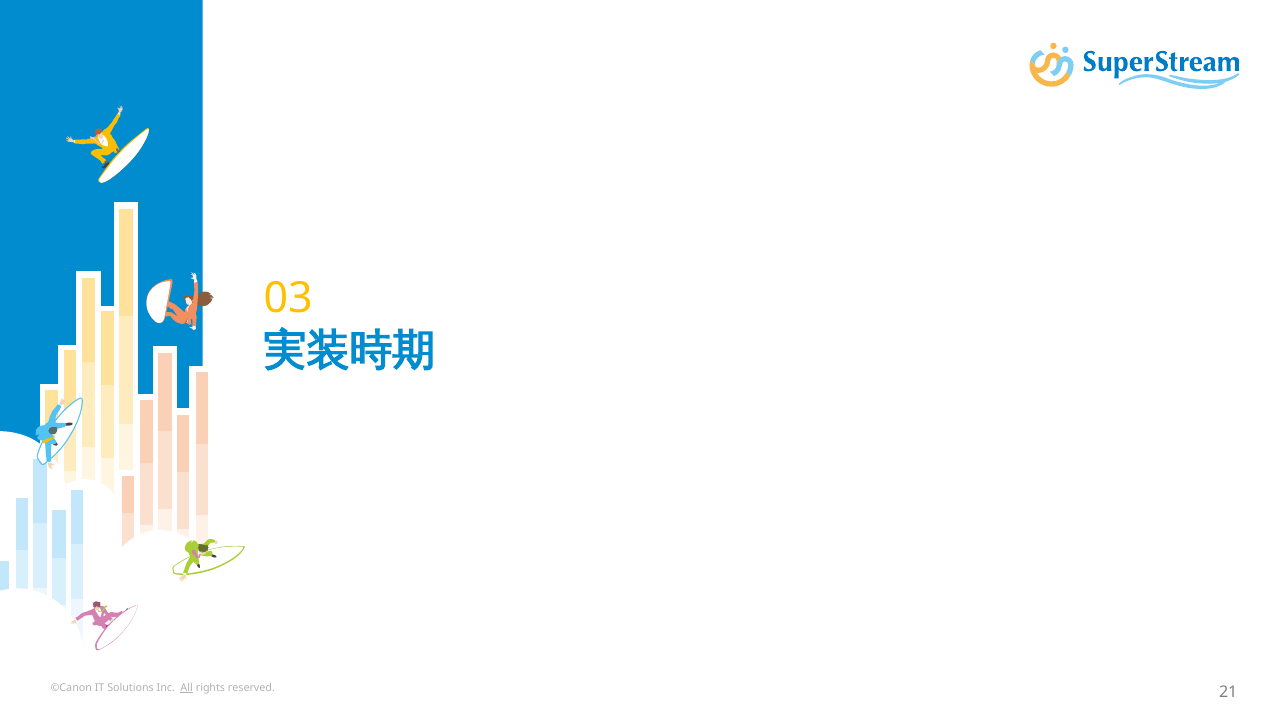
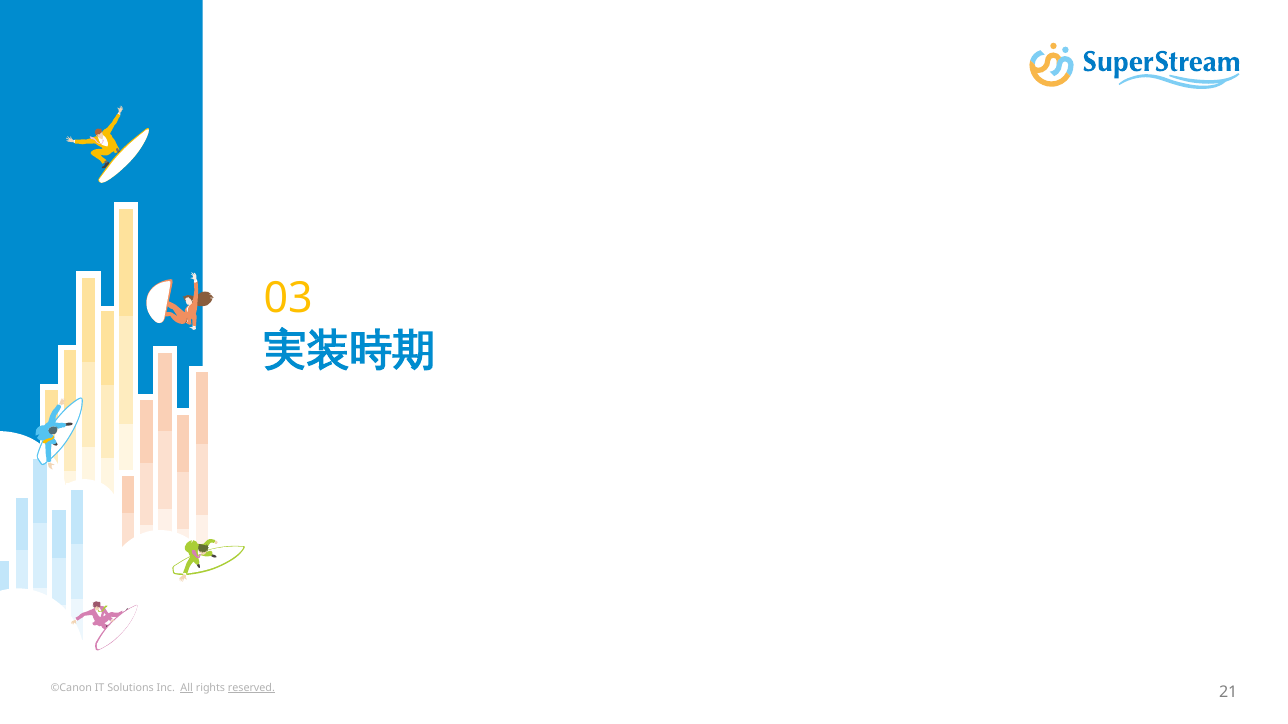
reserved underline: none -> present (251, 688)
